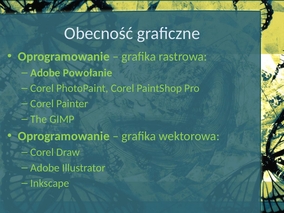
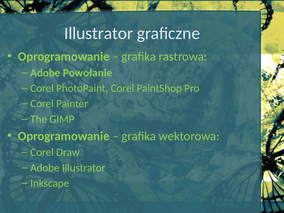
Obecność: Obecność -> Illustrator (99, 33)
